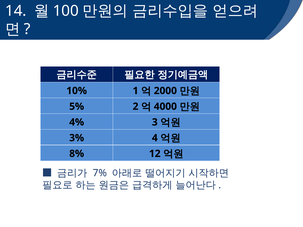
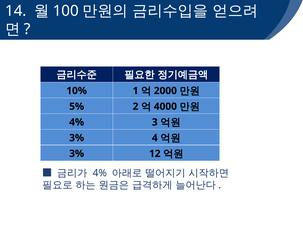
8%: 8% -> 3% (77, 154)
7%: 7% -> 4% (100, 173)
